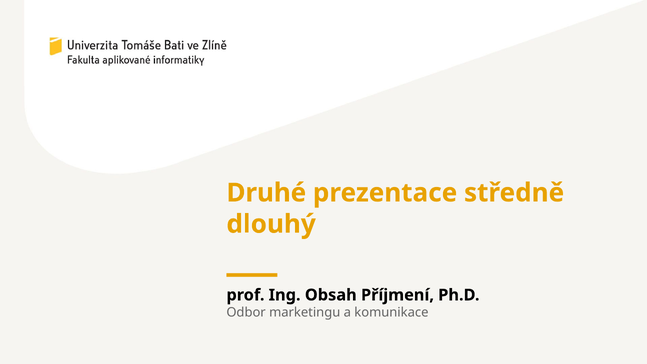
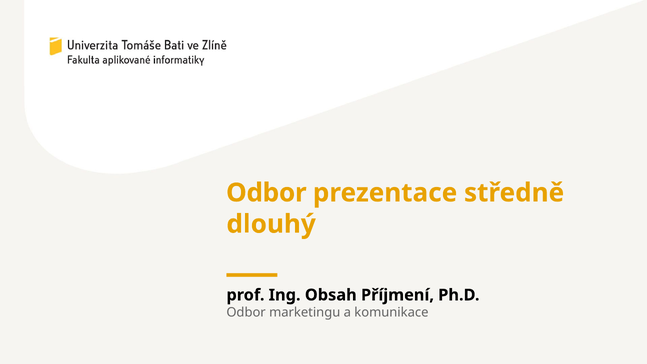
Druhé: Druhé -> Odbor (266, 193)
